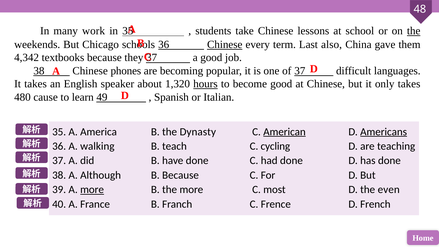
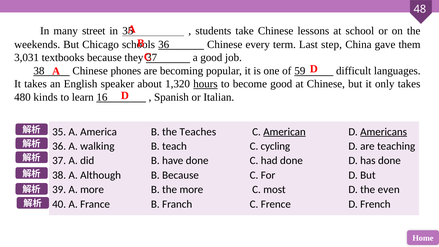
work: work -> street (94, 31)
the underline: present -> none (414, 31)
Chinese underline: present -> none (225, 45)
also: also -> step (332, 45)
4,342: 4,342 -> 3,031 (27, 58)
of 37: 37 -> 59 (300, 71)
cause: cause -> kinds (46, 97)
49: 49 -> 16 (102, 97)
Dynasty: Dynasty -> Teaches (198, 132)
more underline: present -> none (92, 190)
